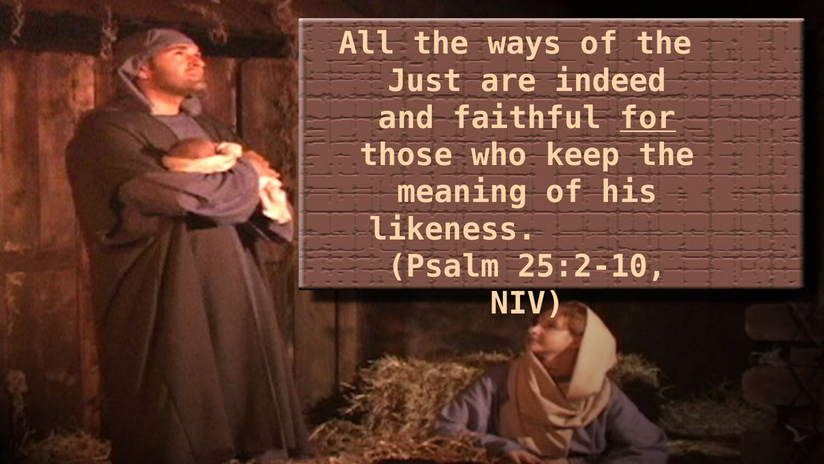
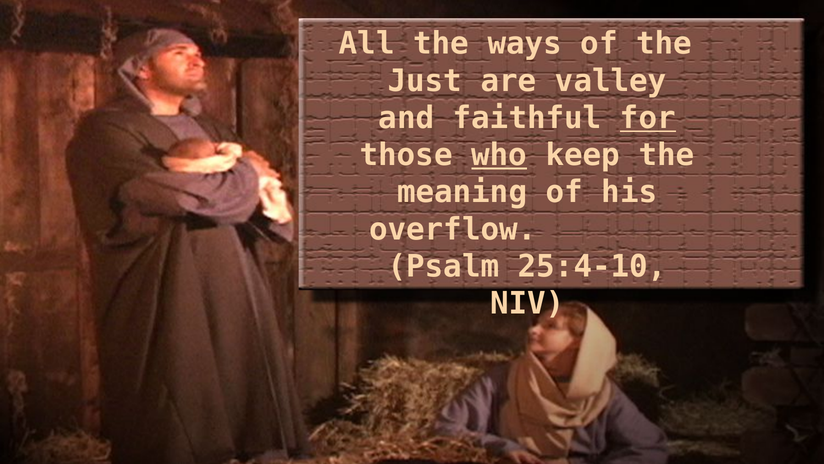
indeed: indeed -> valley (611, 81)
who underline: none -> present (499, 155)
likeness: likeness -> overflow (453, 229)
25:2-10: 25:2-10 -> 25:4-10 (592, 266)
